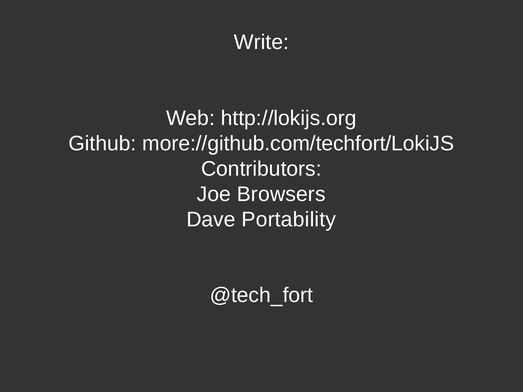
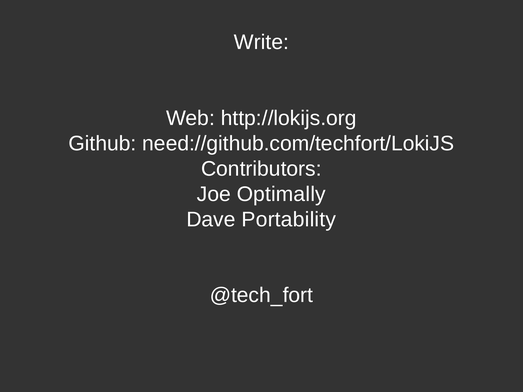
more://github.com/techfort/LokiJS: more://github.com/techfort/LokiJS -> need://github.com/techfort/LokiJS (298, 144)
Browsers: Browsers -> Optimally (281, 194)
